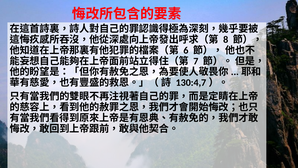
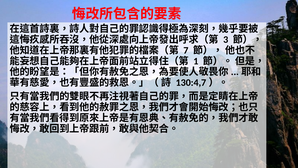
8: 8 -> 3 (226, 40)
6: 6 -> 7 (186, 50)
7: 7 -> 1 (196, 61)
